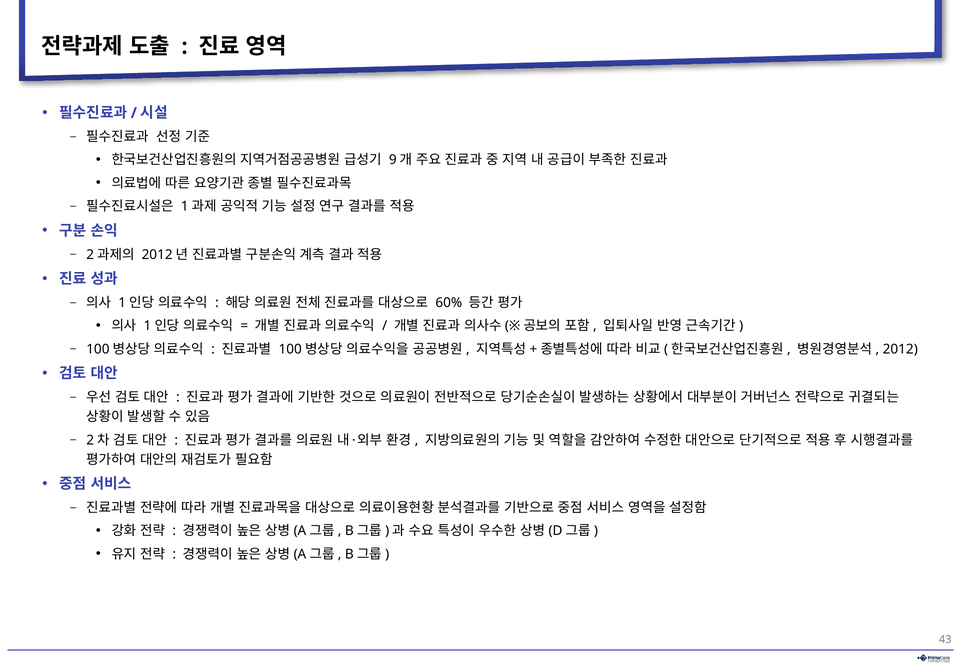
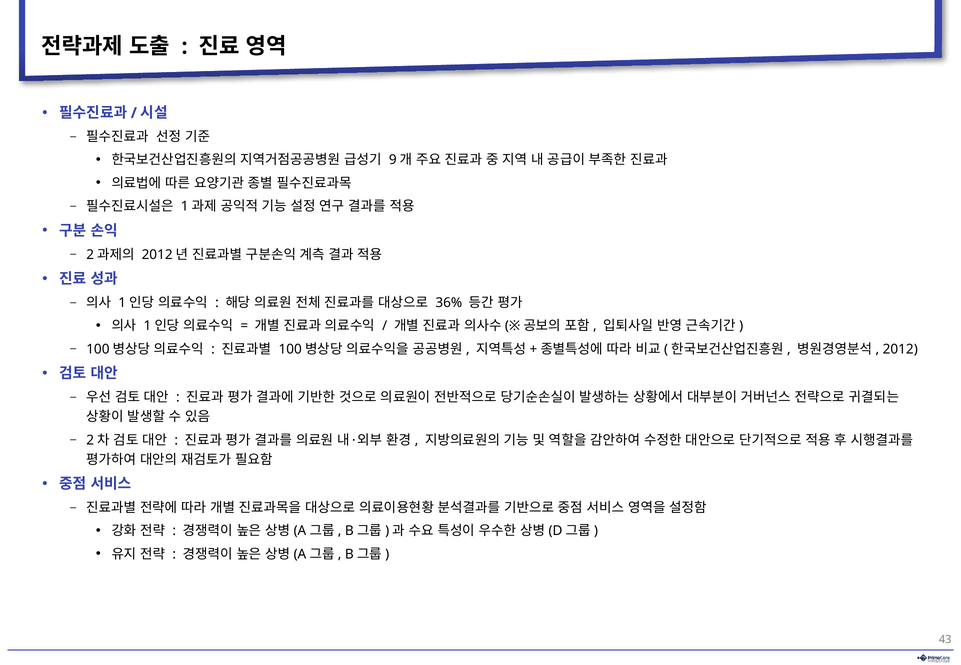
60%: 60% -> 36% (449, 303)
